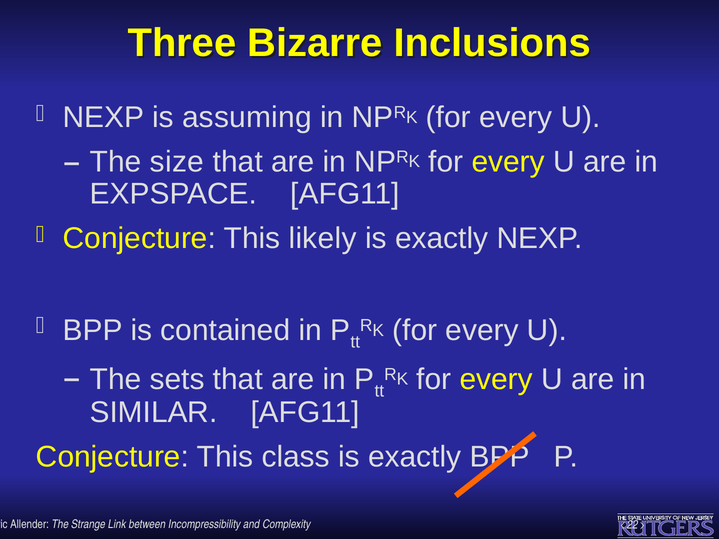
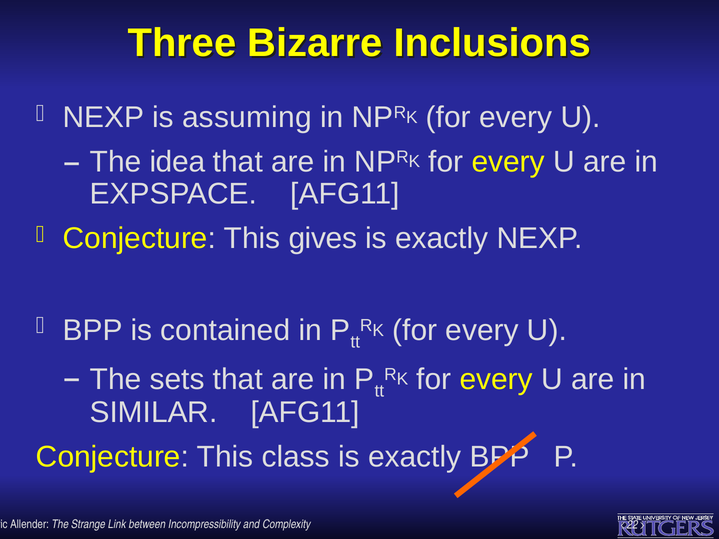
size: size -> idea (177, 162)
likely: likely -> gives (323, 238)
